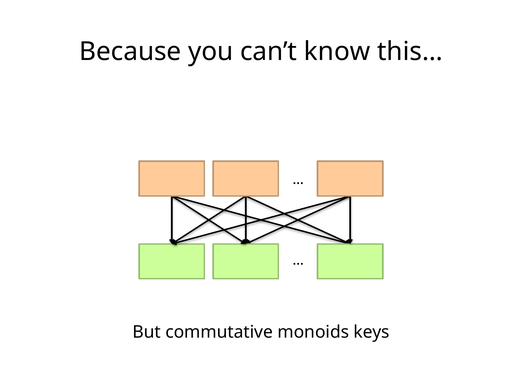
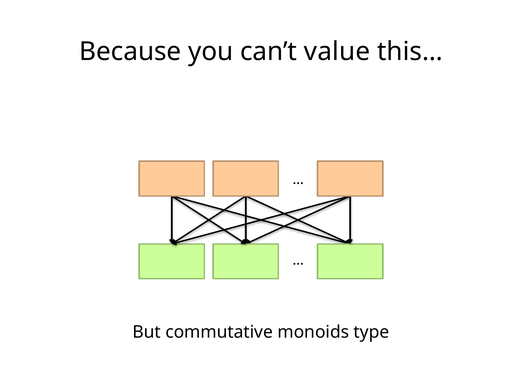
know: know -> value (337, 51)
keys: keys -> type (371, 332)
